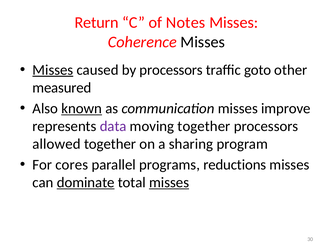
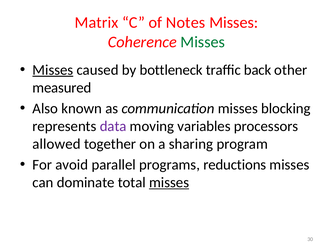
Return: Return -> Matrix (97, 23)
Misses colour: black -> green (203, 42)
by processors: processors -> bottleneck (171, 70)
goto: goto -> back (258, 70)
known underline: present -> none (82, 108)
improve: improve -> blocking (286, 108)
moving together: together -> variables (204, 126)
cores: cores -> avoid (72, 165)
dominate underline: present -> none (86, 182)
